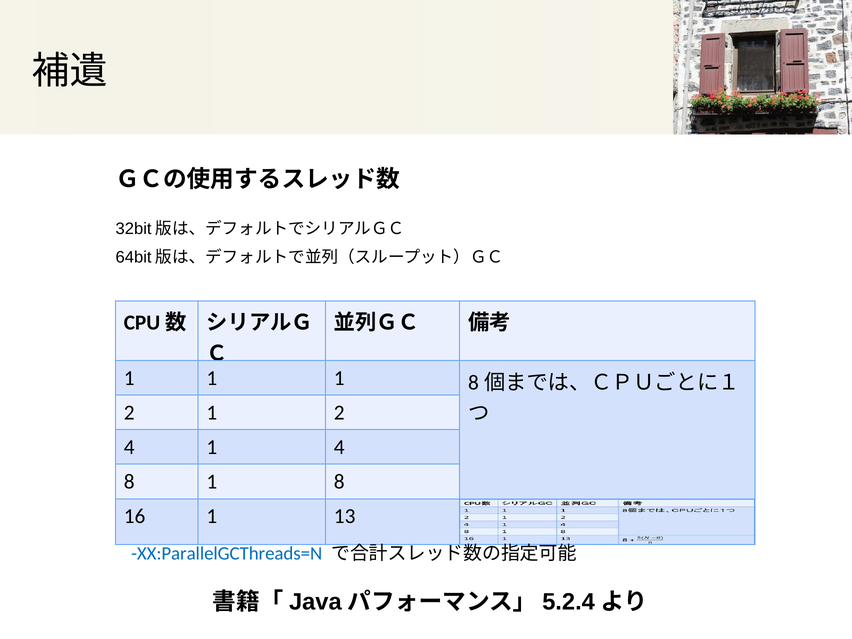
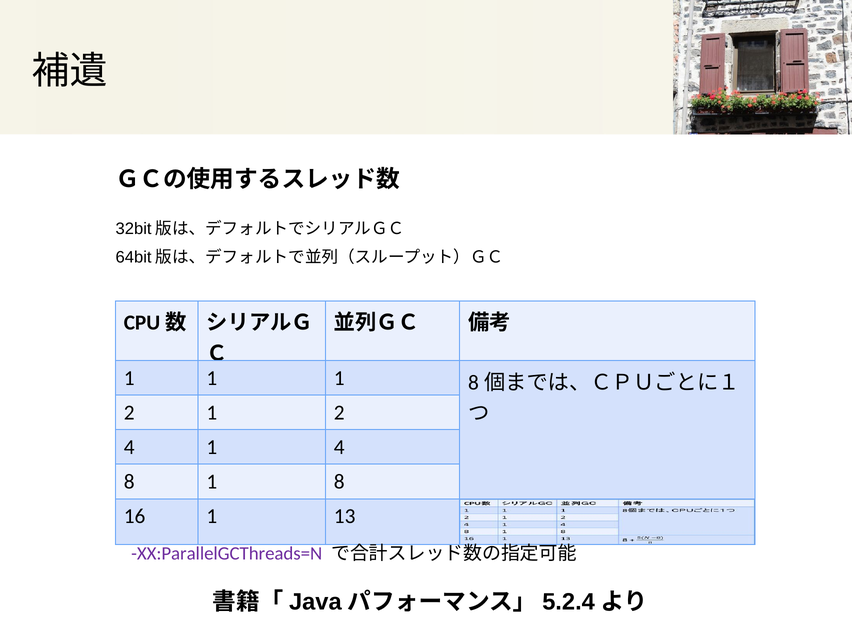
XX:ParallelGCThreads=N colour: blue -> purple (227, 554)
